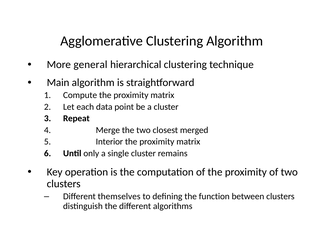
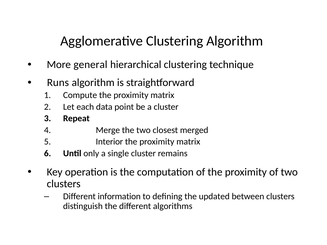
Main: Main -> Runs (58, 83)
themselves: themselves -> information (119, 197)
function: function -> updated (214, 197)
